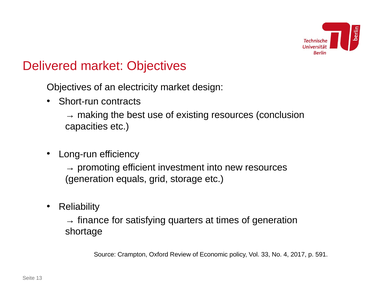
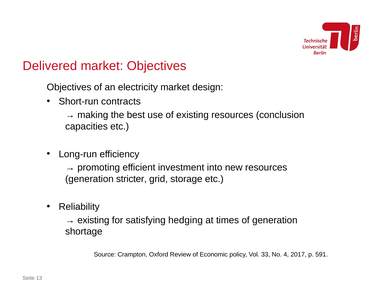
equals: equals -> stricter (131, 179)
finance: finance -> existing (93, 220)
quarters: quarters -> hedging (186, 220)
